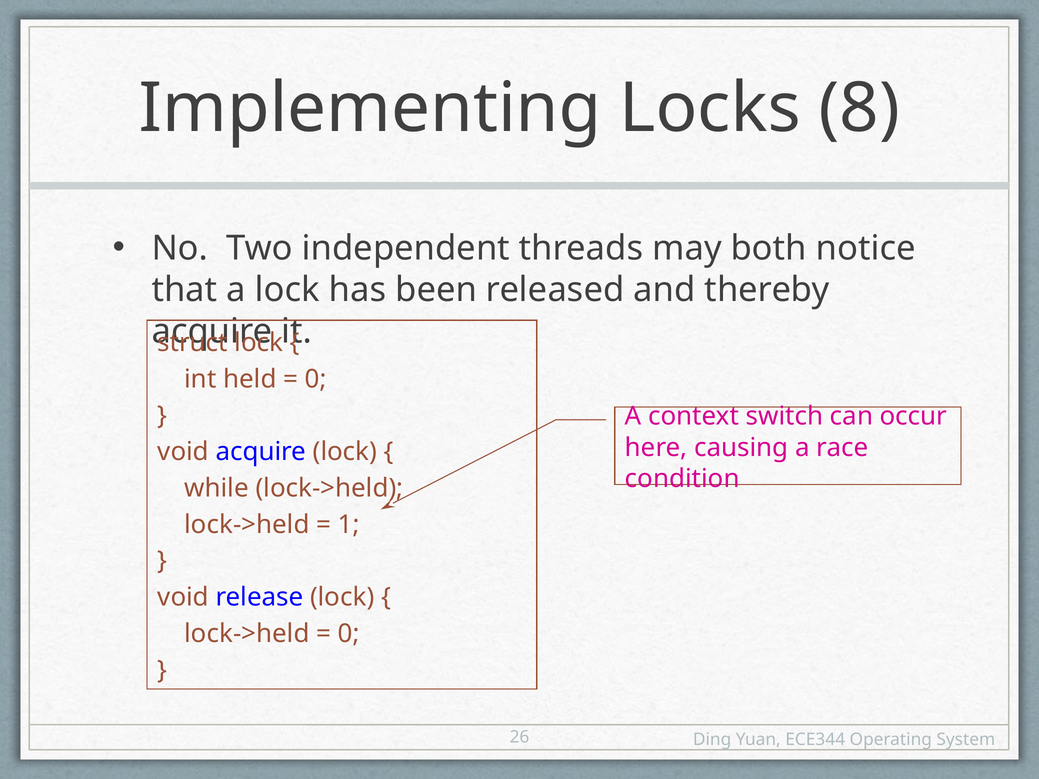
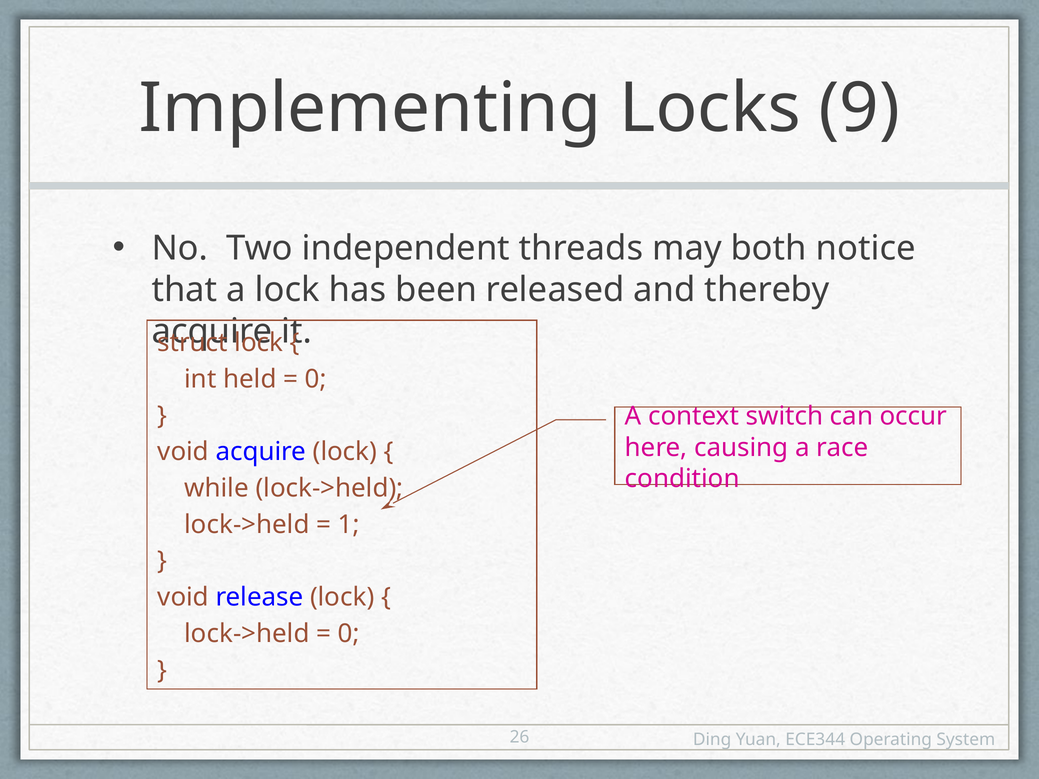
8: 8 -> 9 (859, 109)
